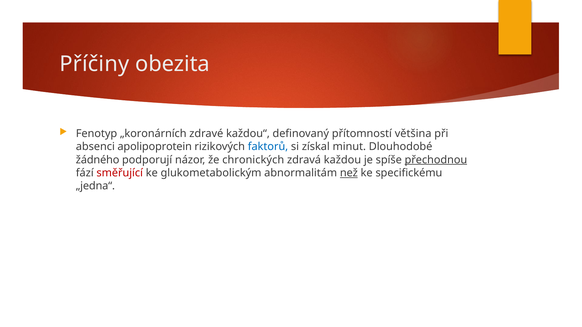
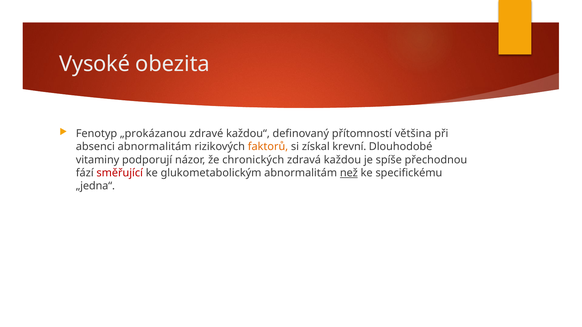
Příčiny: Příčiny -> Vysoké (95, 64)
„koronárních: „koronárních -> „prokázanou (153, 134)
absenci apolipoprotein: apolipoprotein -> abnormalitám (155, 147)
faktorů colour: blue -> orange (268, 147)
minut: minut -> krevní (349, 147)
žádného: žádného -> vitaminy (98, 160)
přechodnou underline: present -> none (436, 160)
